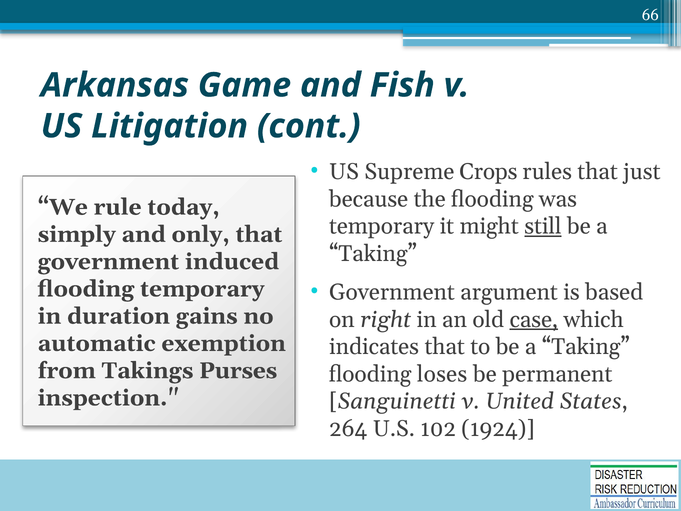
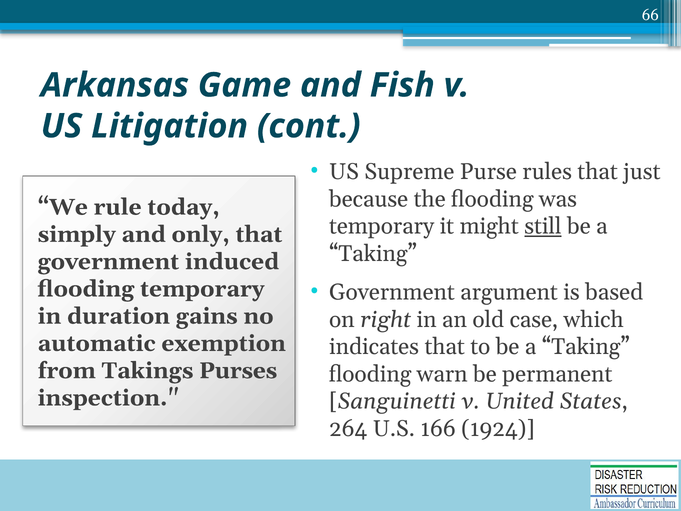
Crops: Crops -> Purse (488, 172)
case underline: present -> none (534, 319)
loses: loses -> warn (442, 374)
102: 102 -> 166 (438, 428)
